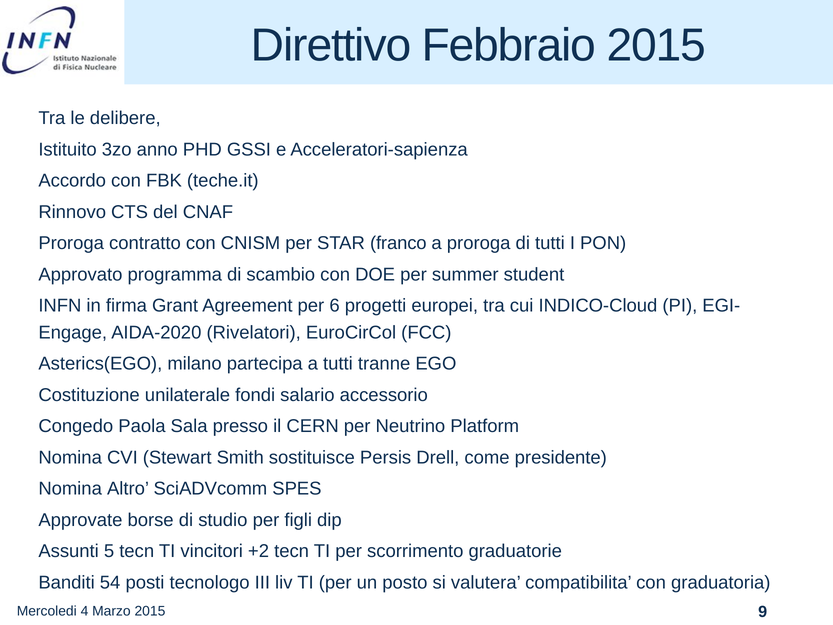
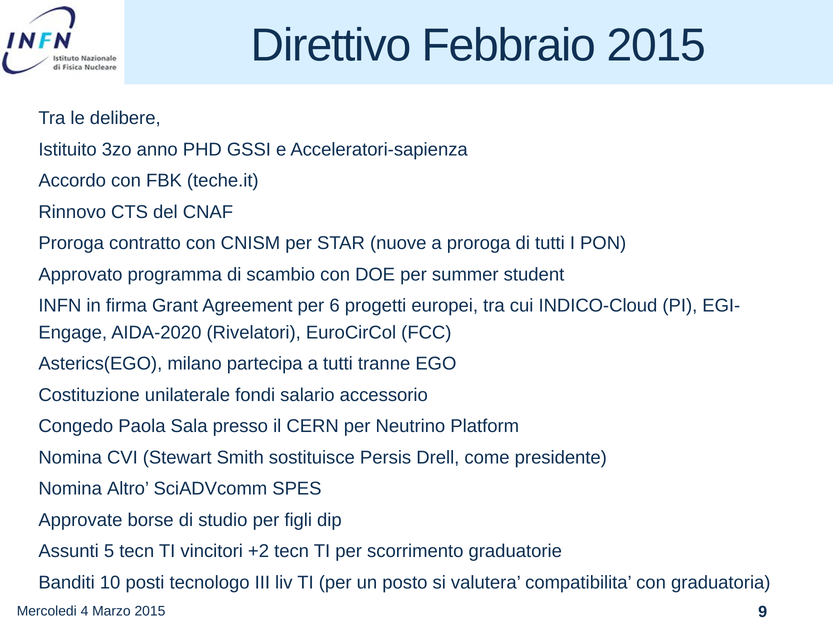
franco: franco -> nuove (398, 243)
54: 54 -> 10 (110, 582)
